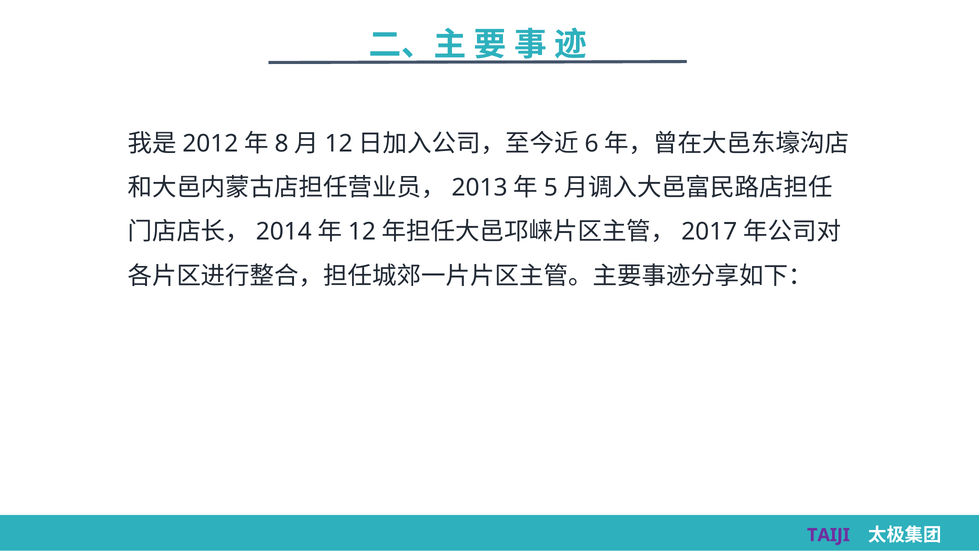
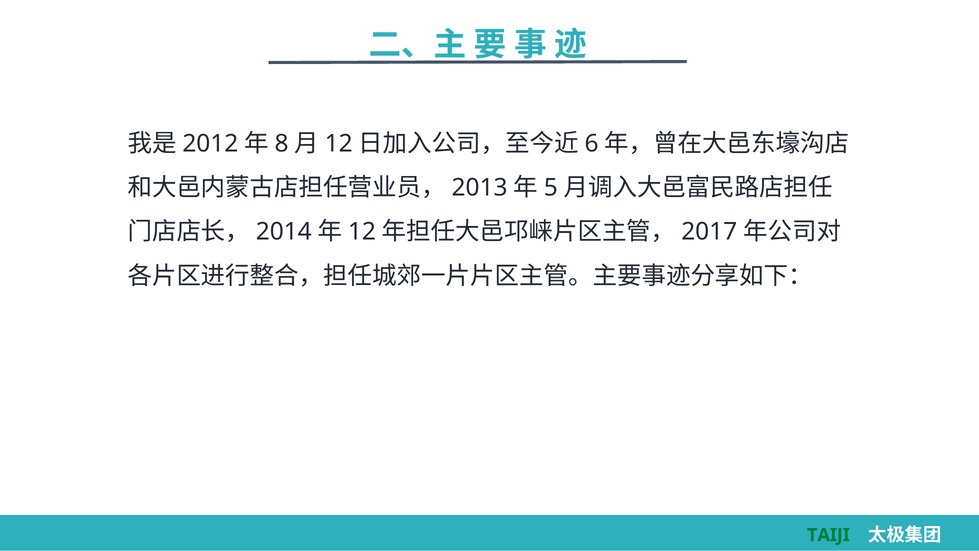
TAIJI colour: purple -> green (828, 535)
